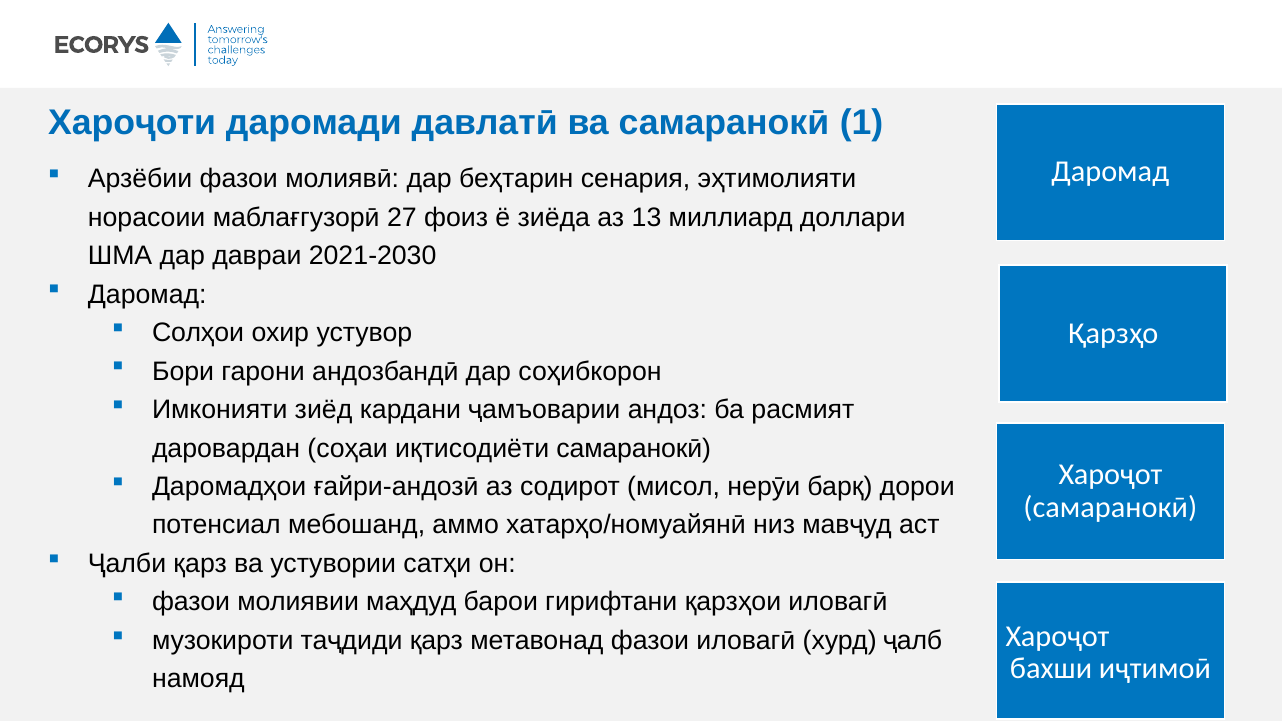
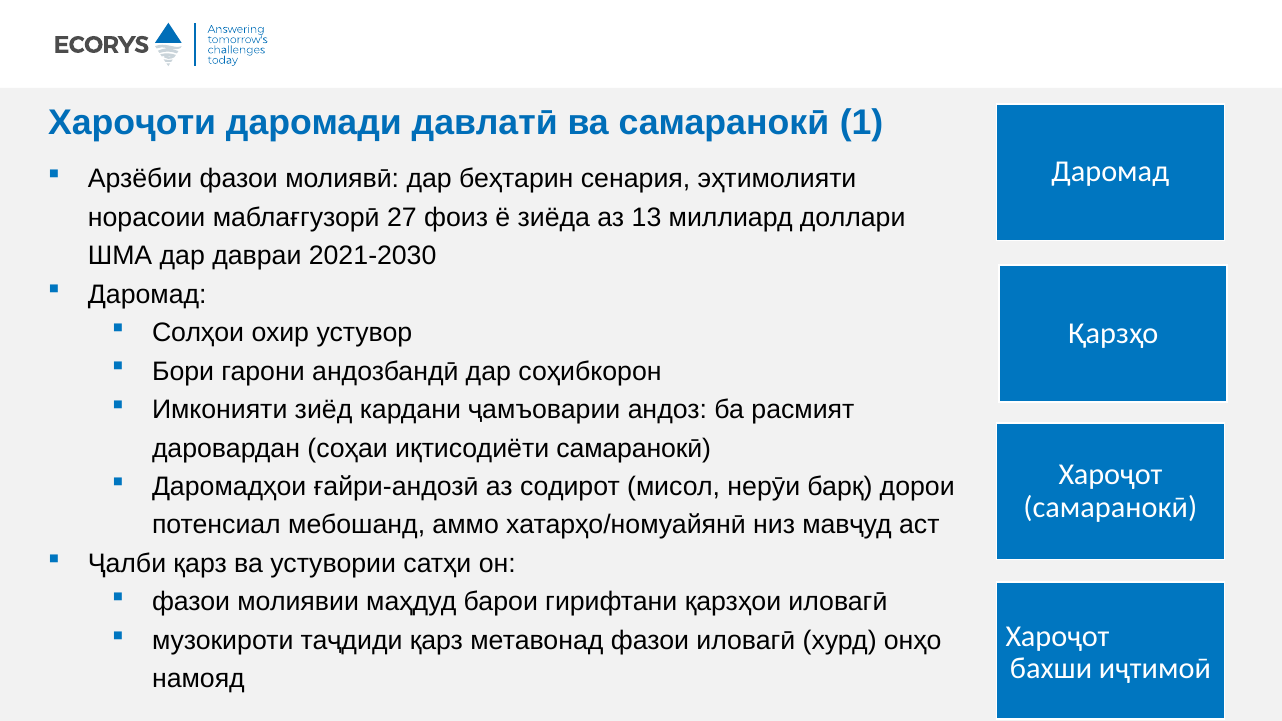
ҷалб: ҷалб -> онҳо (913, 641)
